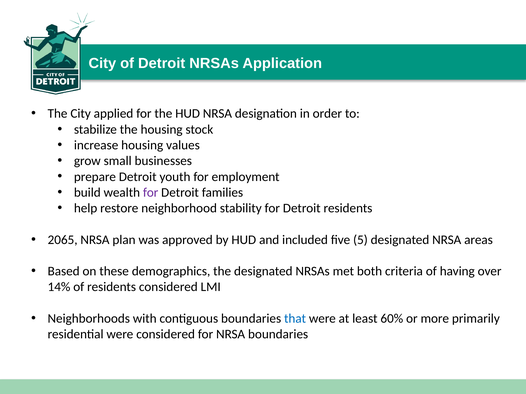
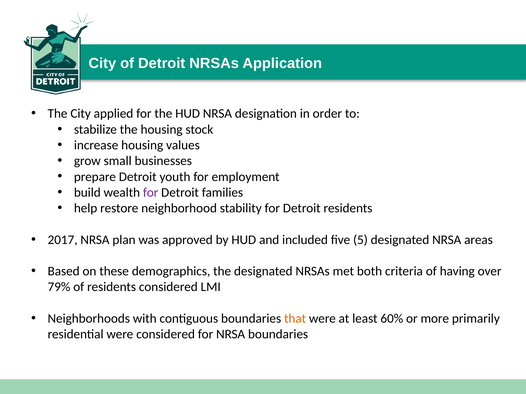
2065: 2065 -> 2017 (63, 240)
14%: 14% -> 79% (59, 287)
that colour: blue -> orange (295, 319)
